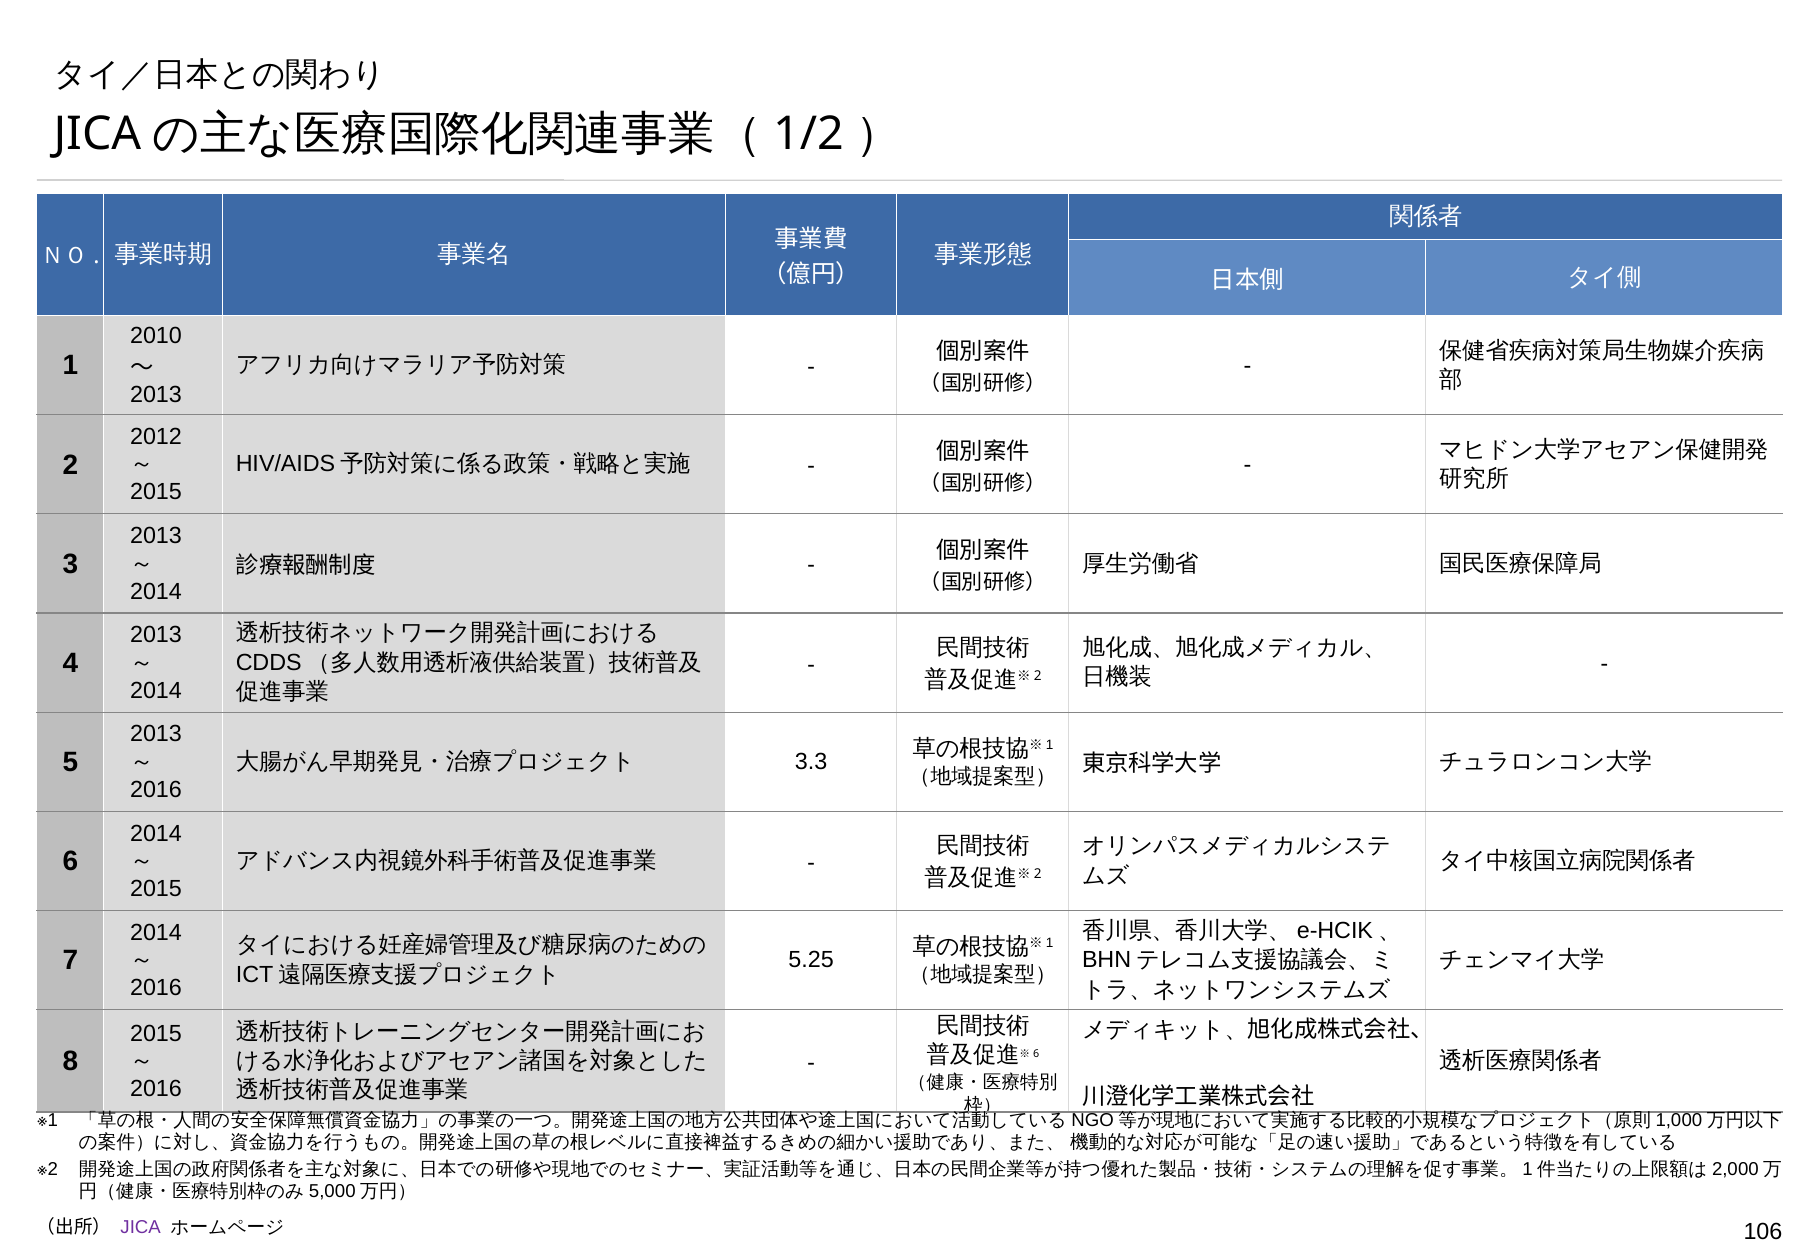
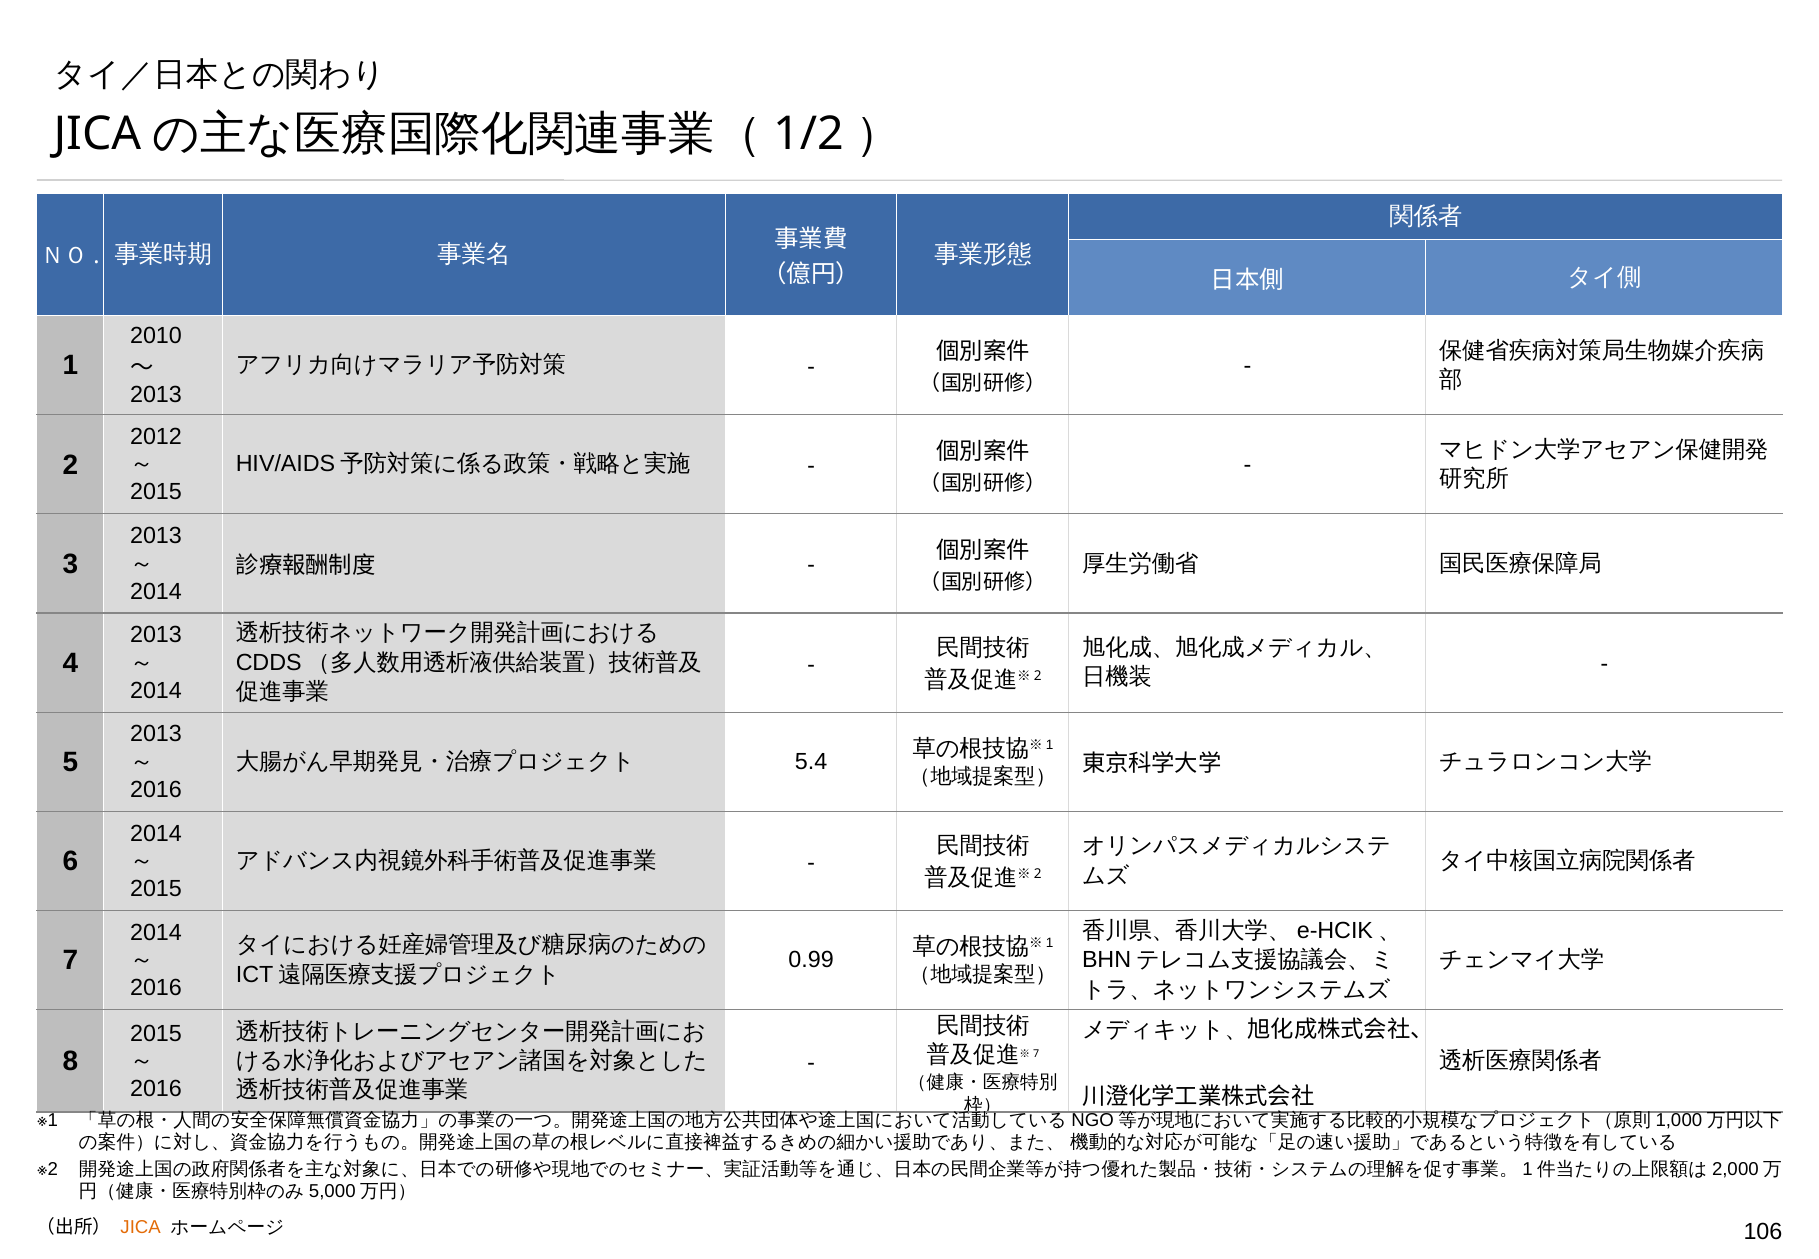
3.3: 3.3 -> 5.4 (811, 762)
5.25: 5.25 -> 0.99 (811, 960)
6: 6 -> 7 (1036, 1054)
JICA colour: purple -> orange (141, 1227)
